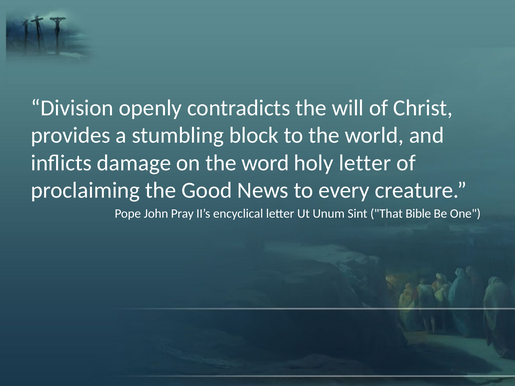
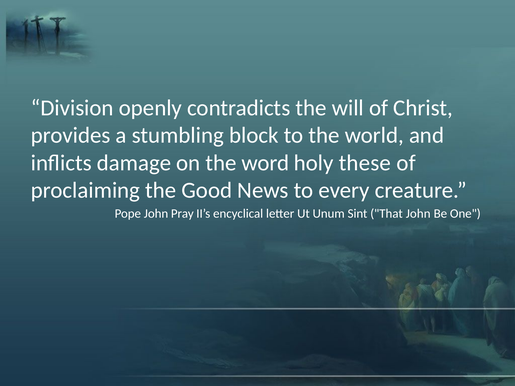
holy letter: letter -> these (365, 163)
That Bible: Bible -> John (418, 214)
